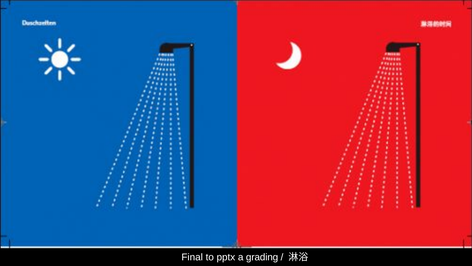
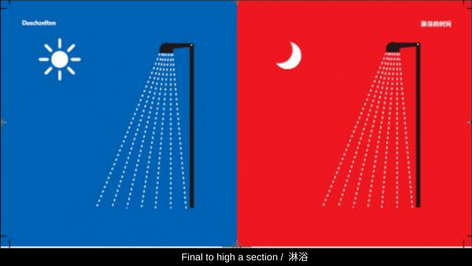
pptx: pptx -> high (226, 257)
grading: grading -> section (262, 257)
